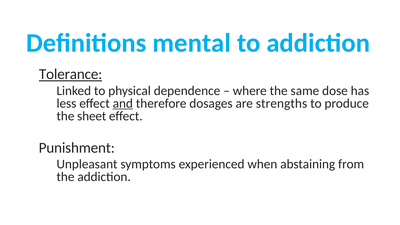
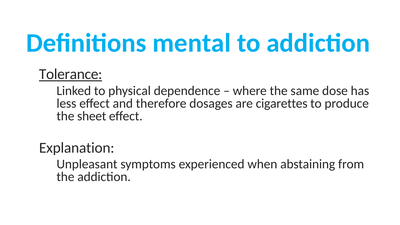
and underline: present -> none (123, 103)
strengths: strengths -> cigarettes (282, 103)
Punishment: Punishment -> Explanation (77, 148)
